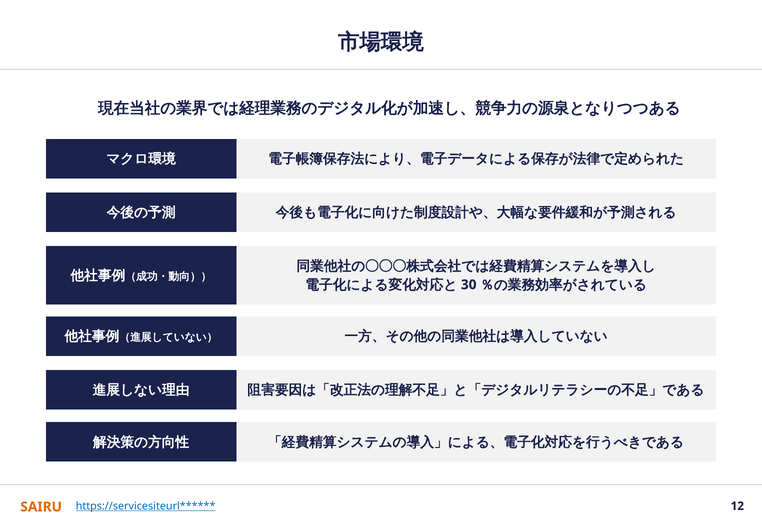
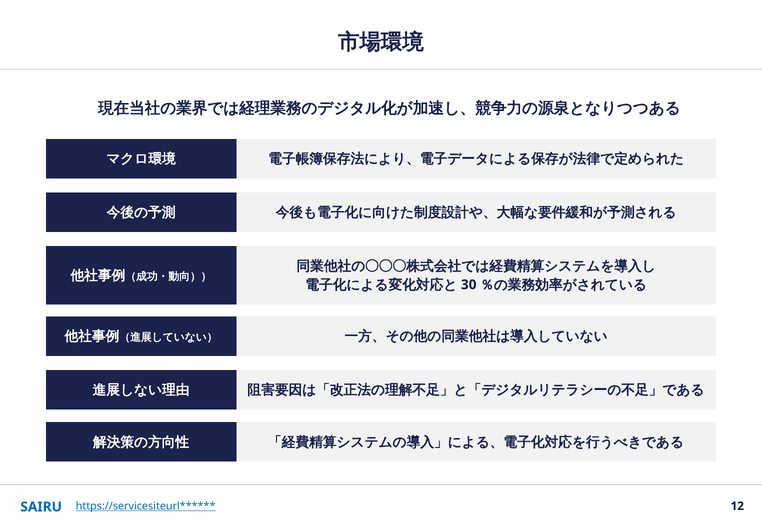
SAIRU colour: orange -> blue (41, 507)
